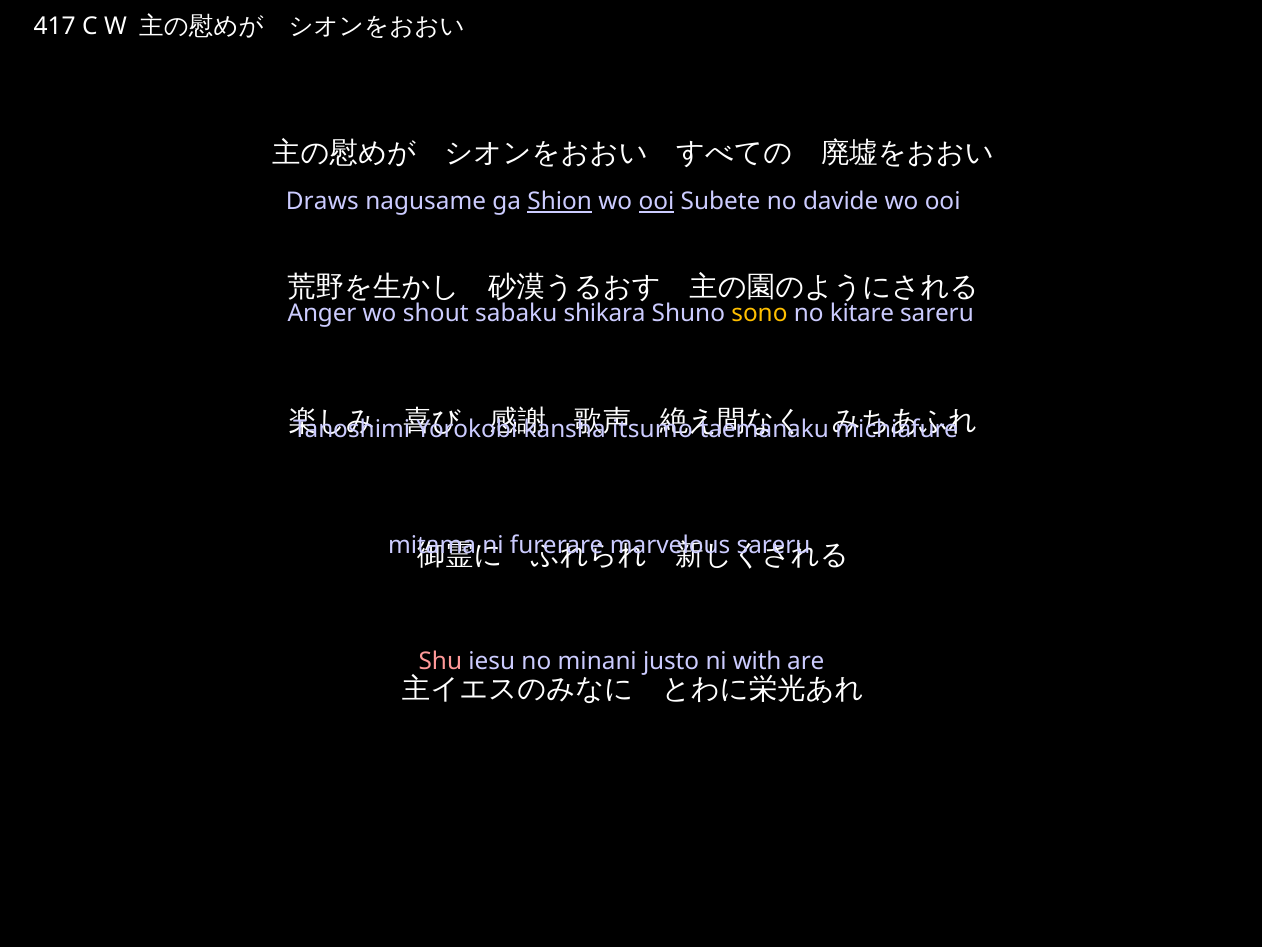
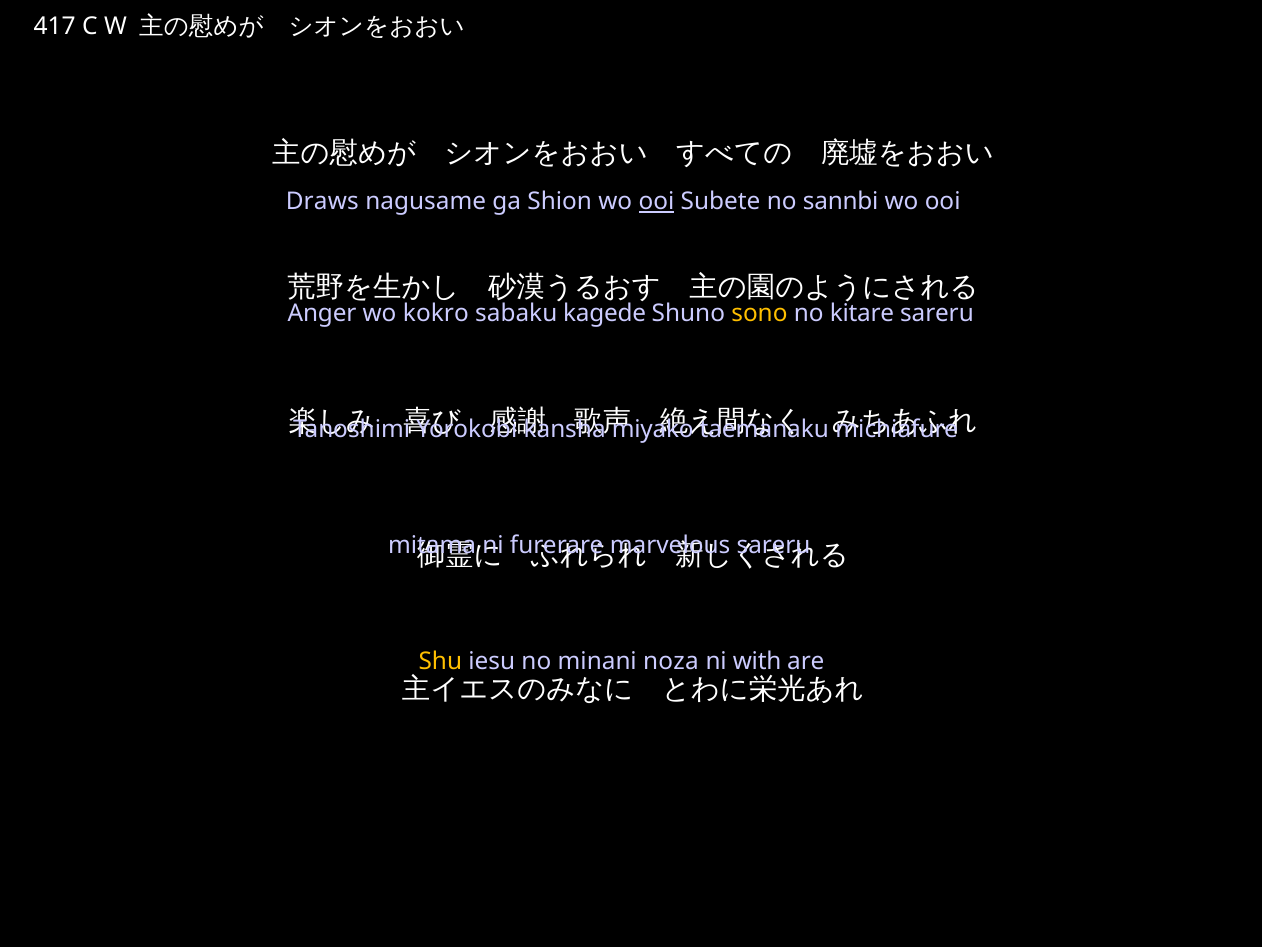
Shion underline: present -> none (560, 202)
davide: davide -> sannbi (841, 202)
shout: shout -> kokro (436, 314)
shikara: shikara -> kagede (605, 314)
itsumo: itsumo -> miyako (653, 429)
Shu colour: pink -> yellow (440, 661)
justo: justo -> noza (671, 661)
